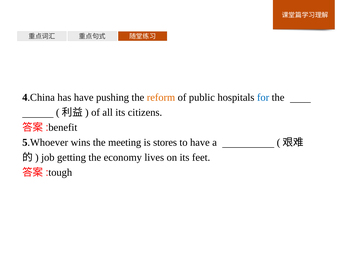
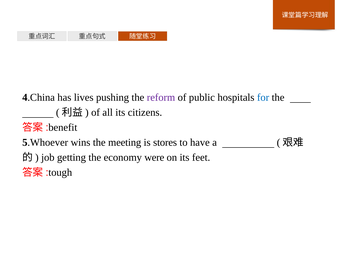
has have: have -> lives (84, 97)
reform colour: orange -> purple (161, 97)
lives: lives -> were (154, 157)
